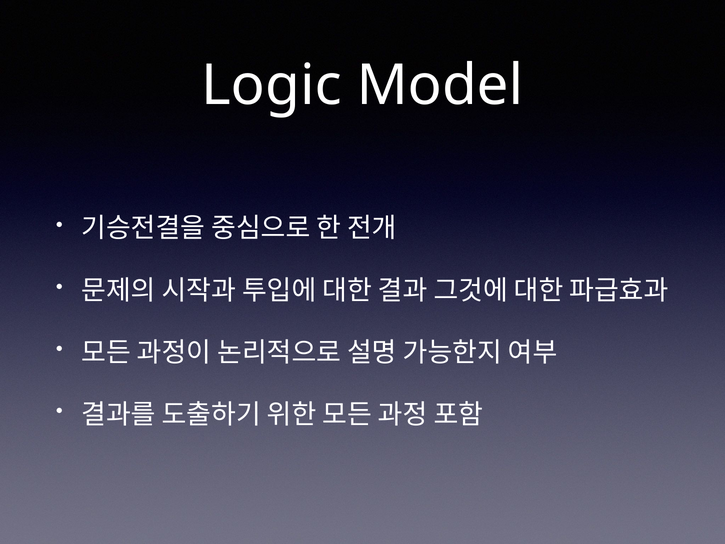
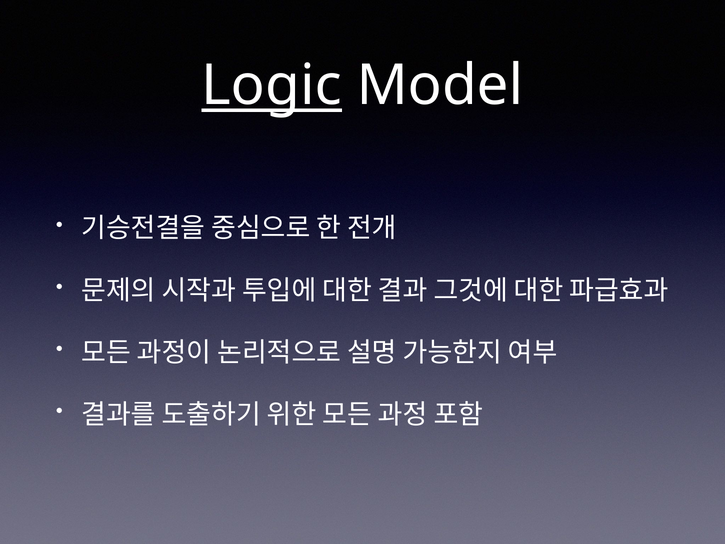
Logic underline: none -> present (272, 86)
